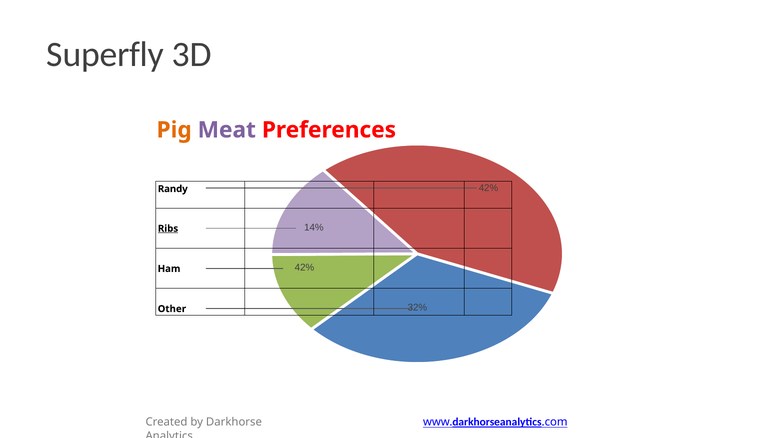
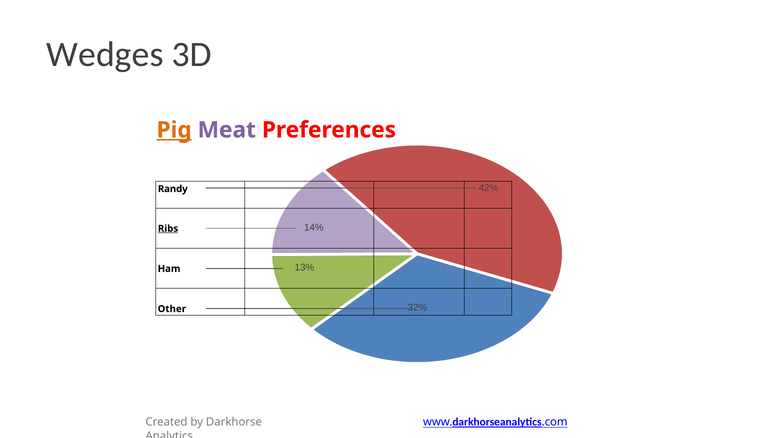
Superfly: Superfly -> Wedges (105, 54)
Pig underline: none -> present (174, 130)
Ham 42%: 42% -> 13% (304, 268)
